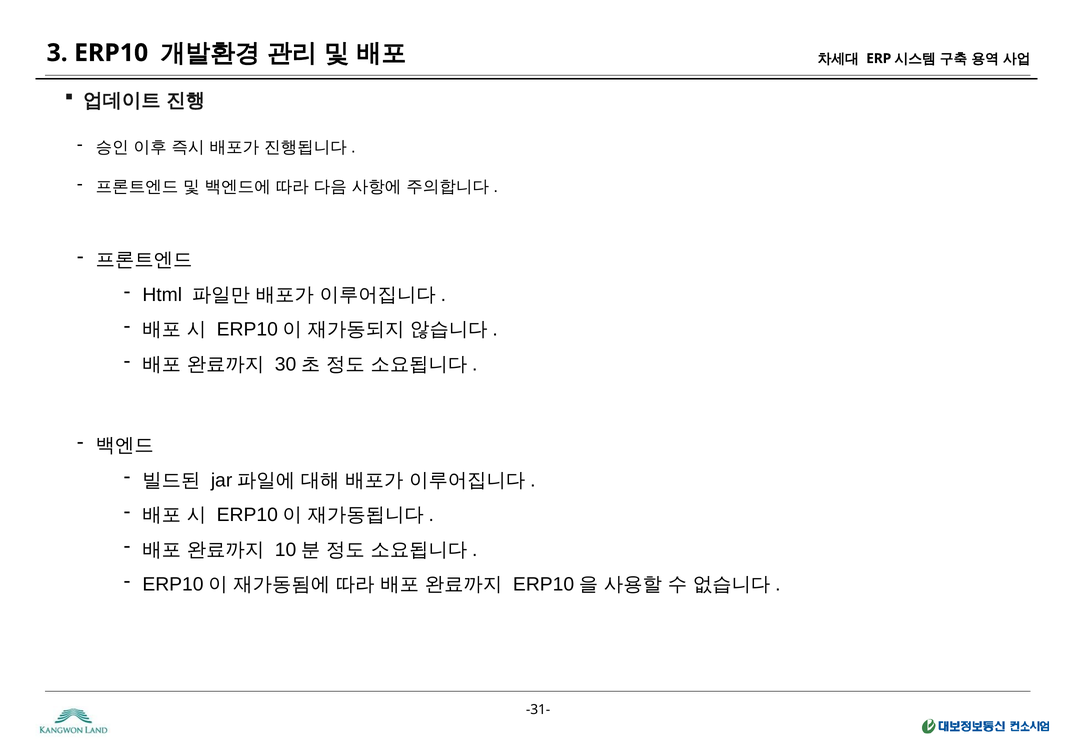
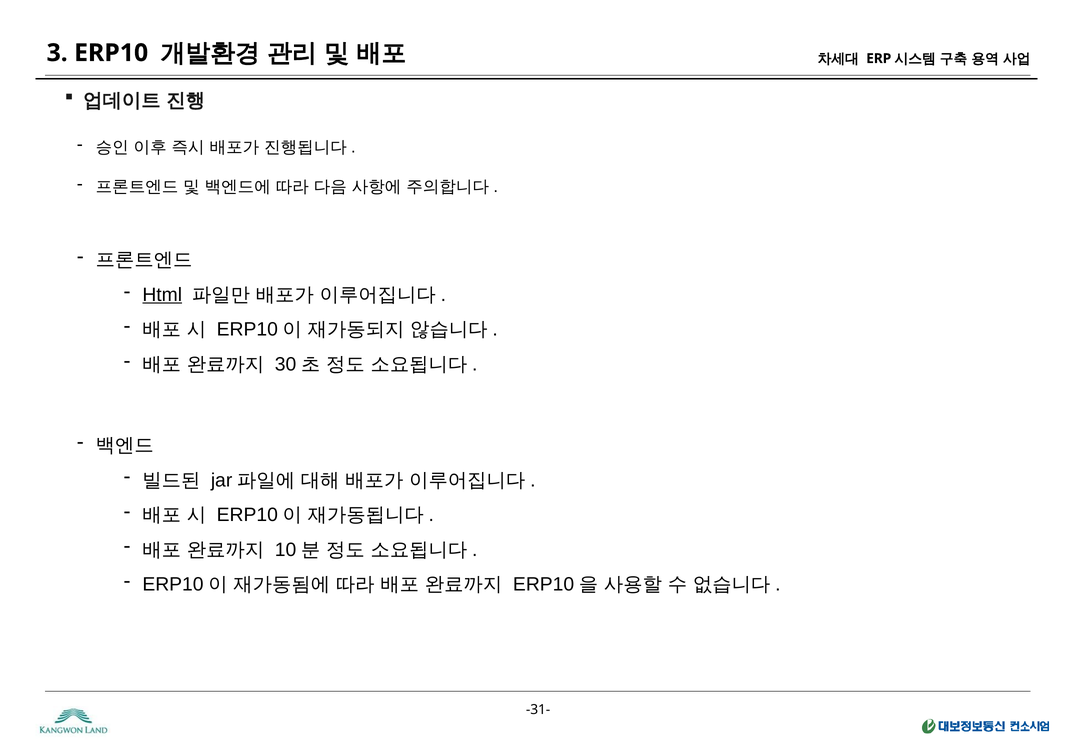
Html underline: none -> present (162, 295)
